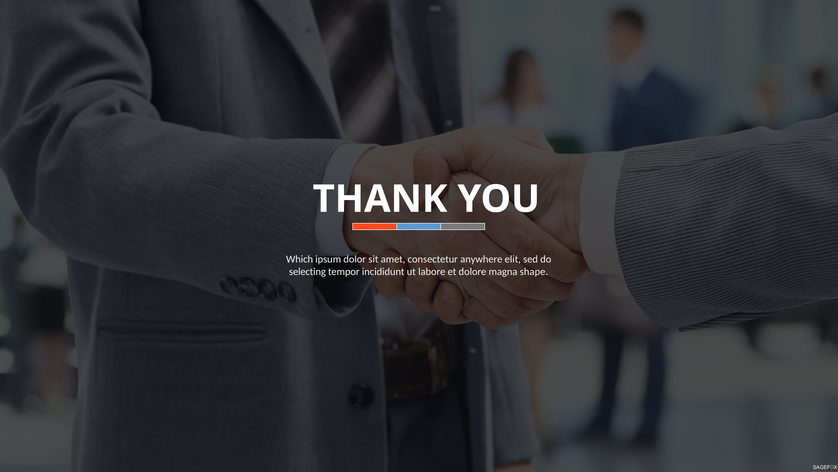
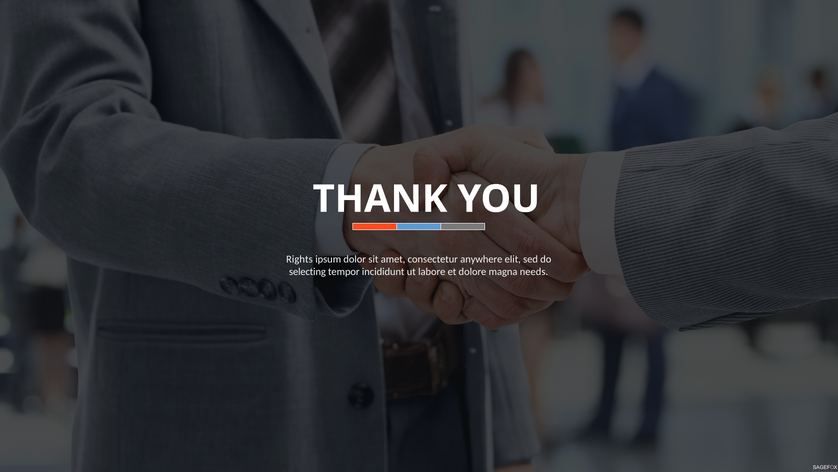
Which: Which -> Rights (299, 259)
shape: shape -> needs (534, 271)
